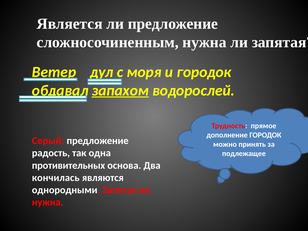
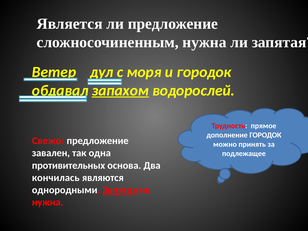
Серый: Серый -> Свежо (48, 141)
радость: радость -> завален (51, 153)
Запятая underline: none -> present (120, 190)
